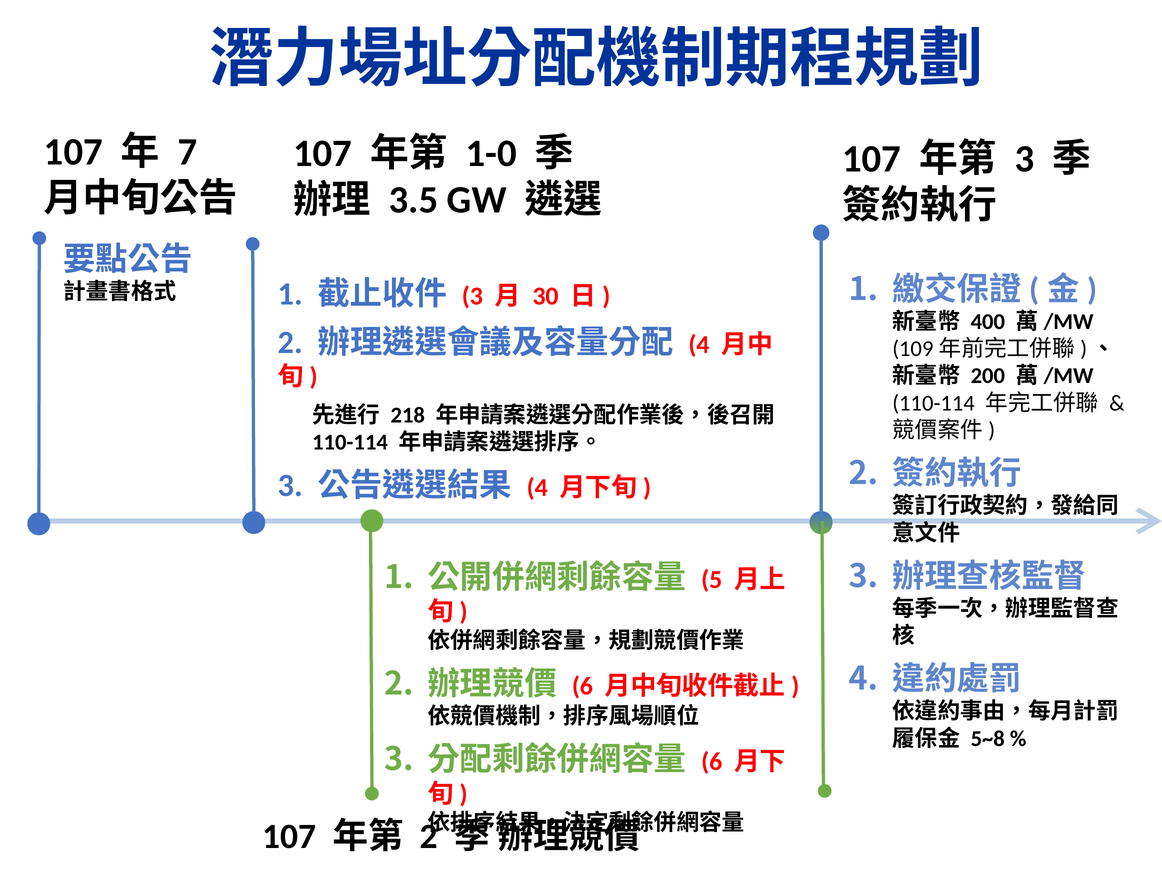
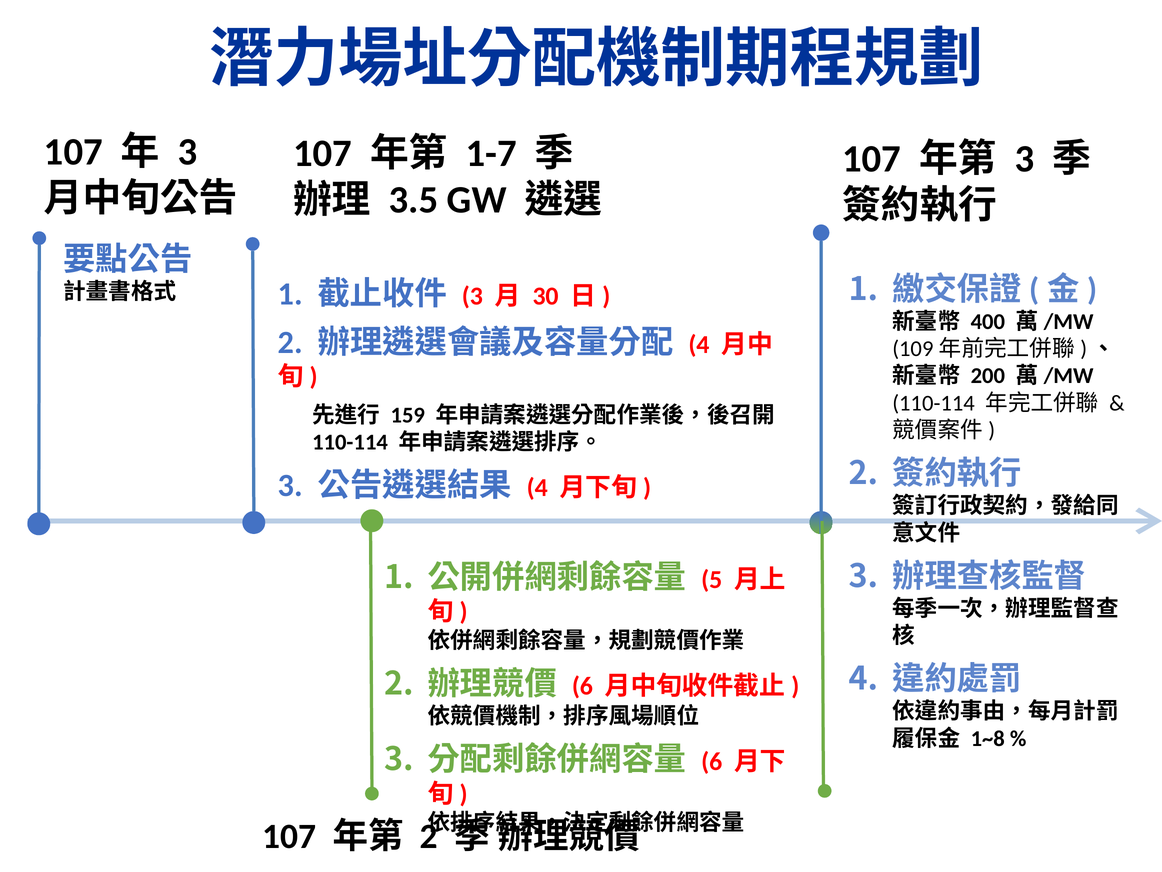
7: 7 -> 3 (187, 152)
1-0: 1-0 -> 1-7 (491, 153)
218: 218 -> 159 (408, 415)
5~8: 5~8 -> 1~8 (988, 738)
